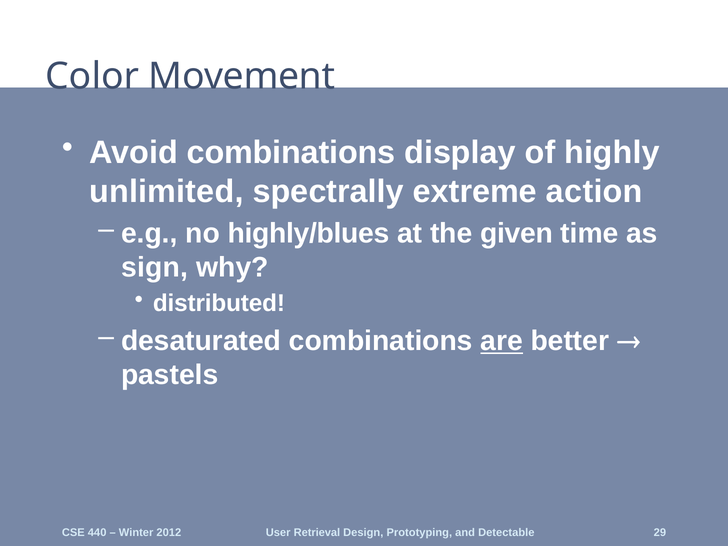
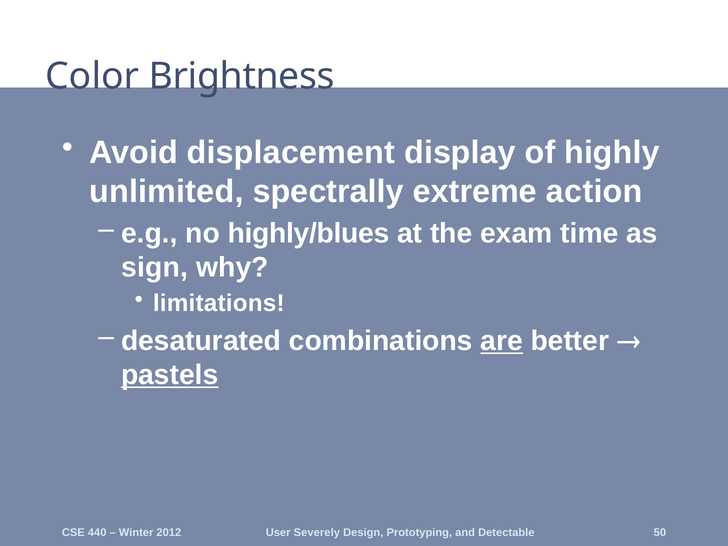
Movement: Movement -> Brightness (242, 76)
Avoid combinations: combinations -> displacement (291, 153)
given: given -> exam (516, 233)
distributed: distributed -> limitations (219, 303)
pastels underline: none -> present (170, 375)
Retrieval: Retrieval -> Severely (317, 533)
29: 29 -> 50 (660, 533)
